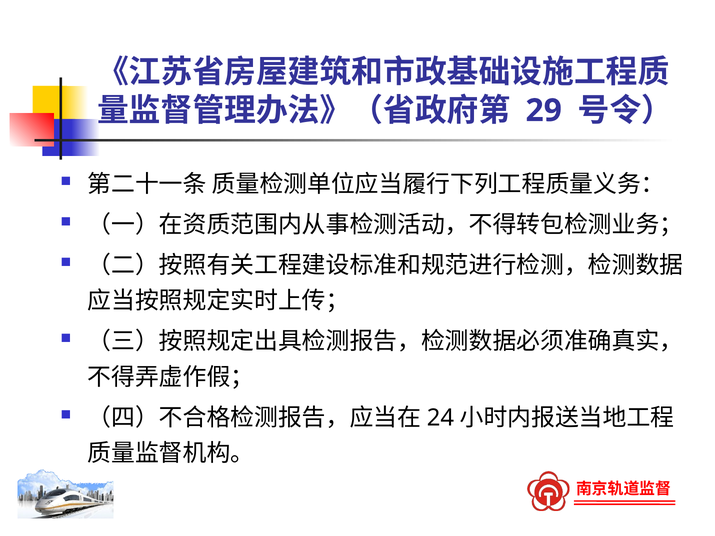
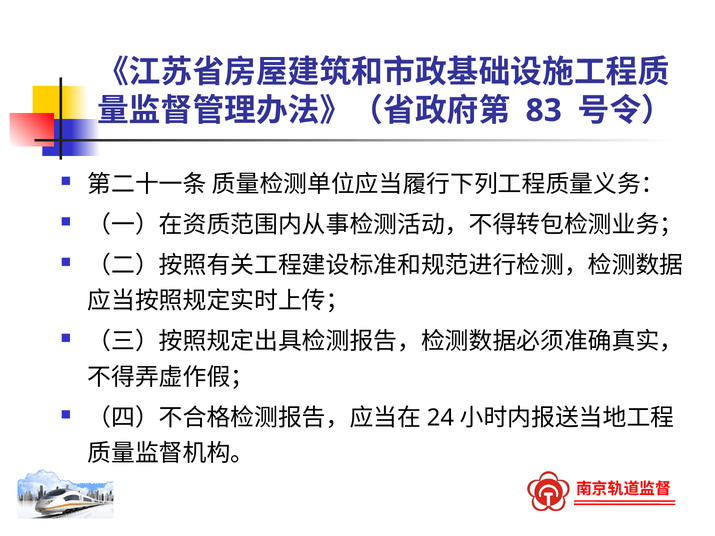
29: 29 -> 83 (544, 111)
